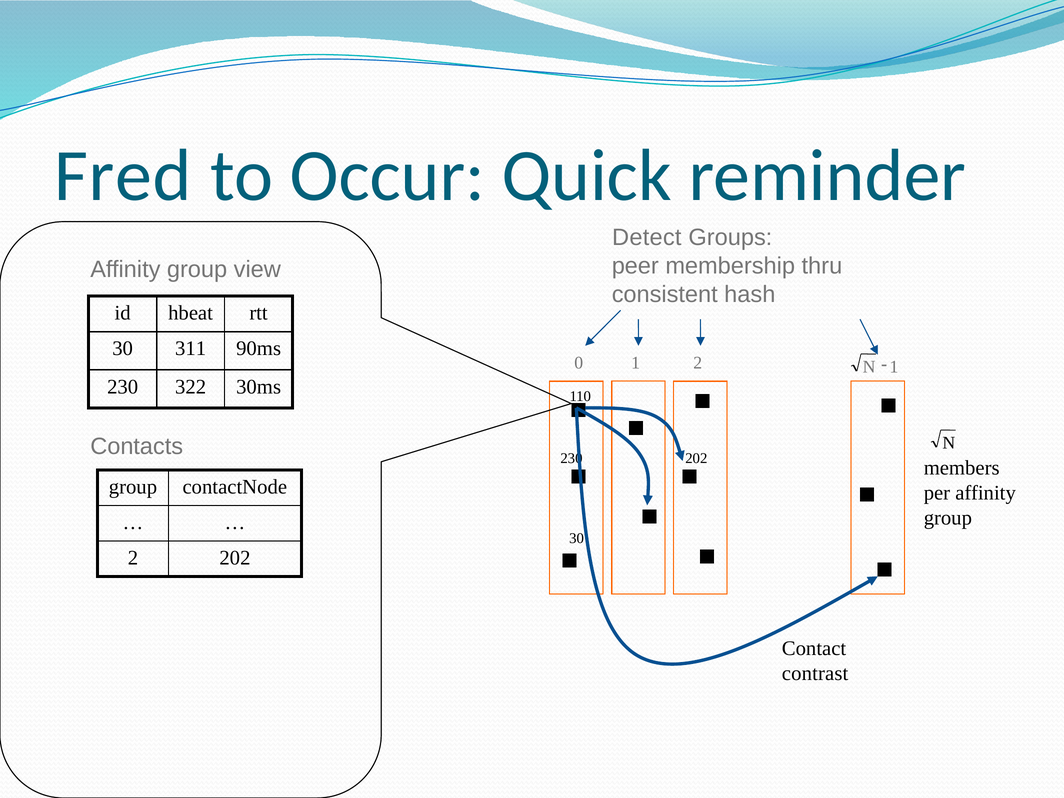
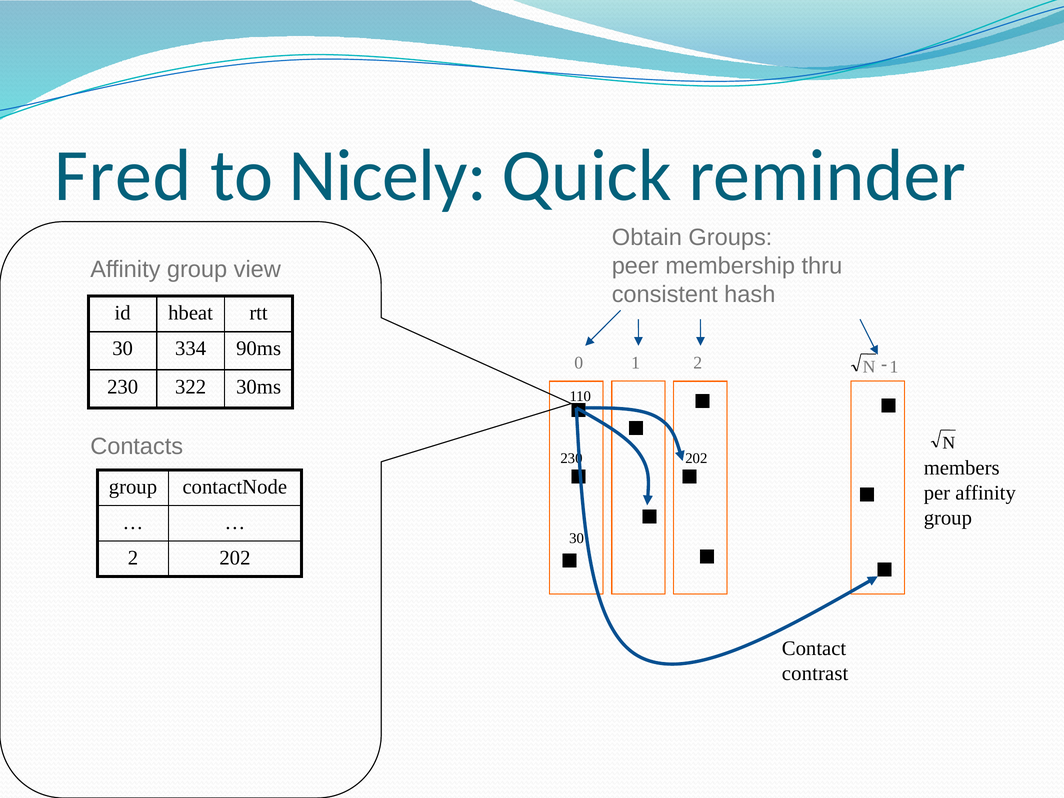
Occur: Occur -> Nicely (388, 176)
Detect: Detect -> Obtain (647, 238)
311: 311 -> 334 (191, 349)
